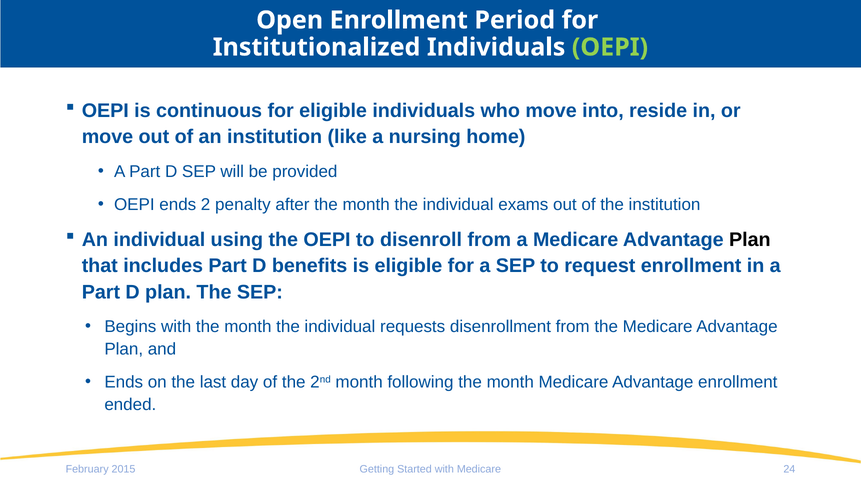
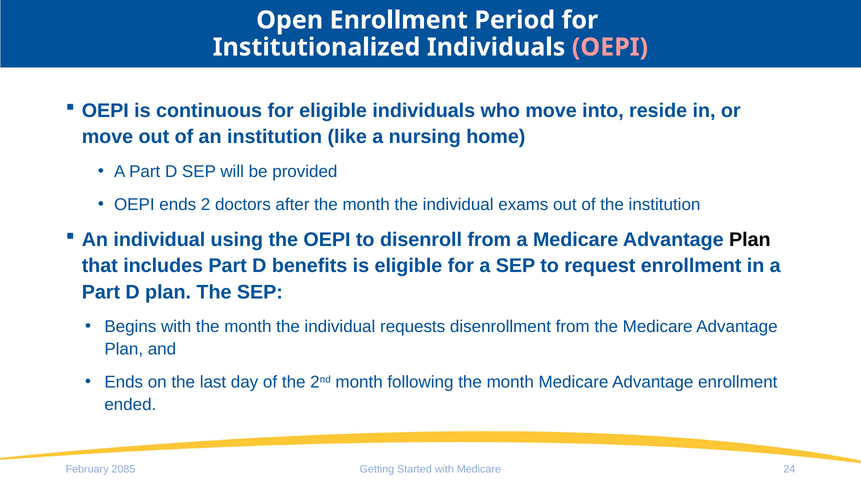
OEPI colour: light green -> pink (610, 47)
penalty: penalty -> doctors (243, 205)
2015: 2015 -> 2085 (123, 470)
